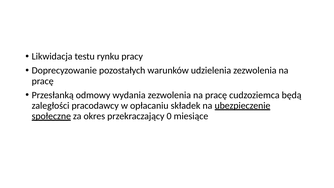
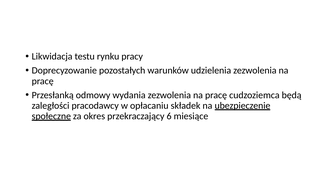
0: 0 -> 6 (169, 116)
